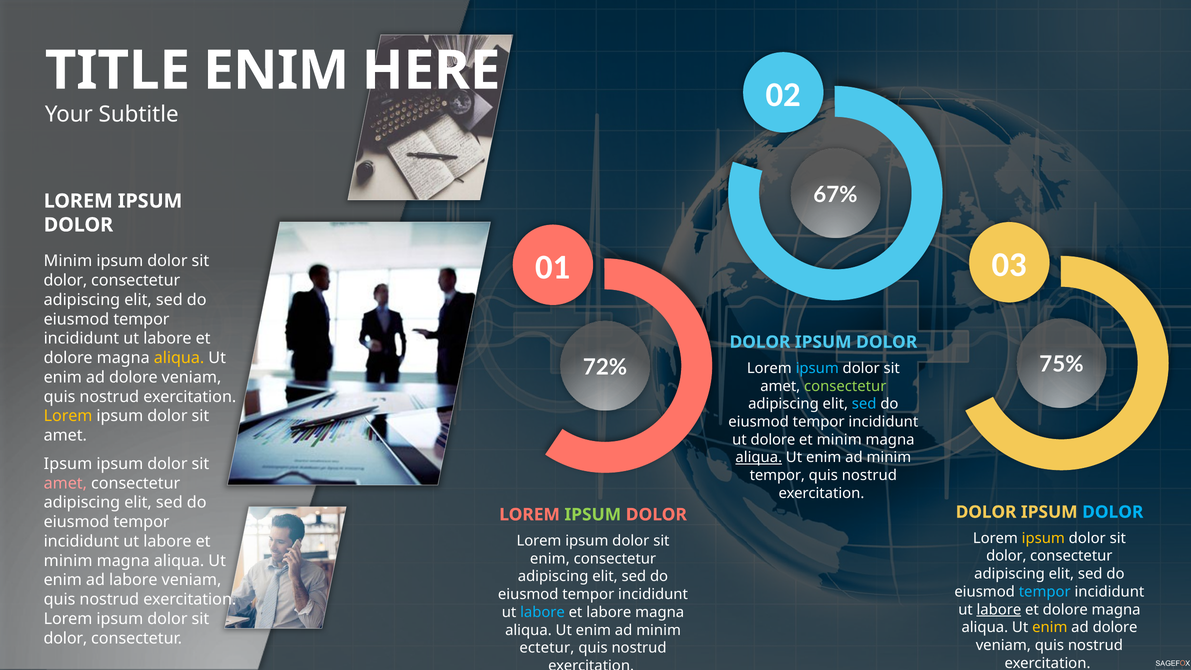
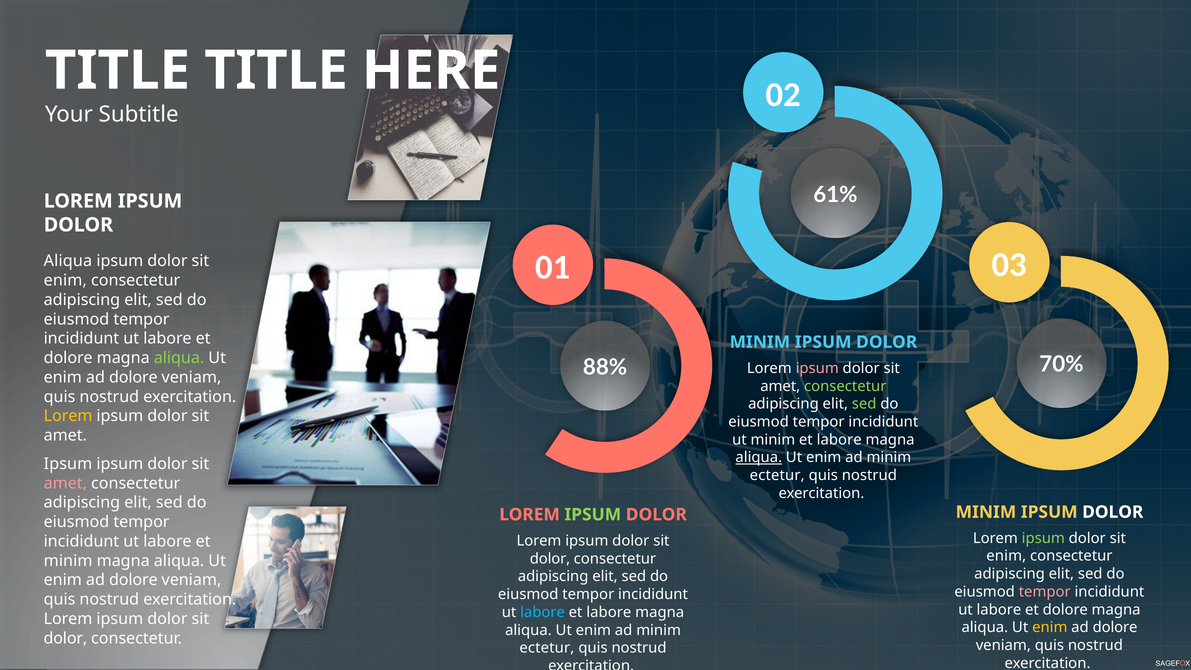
ENIM: ENIM -> TITLE (276, 71)
67%: 67% -> 61% (835, 195)
Minim: Minim -> Aliqua (68, 261)
dolor: dolor -> enim (65, 280)
DOLOR: DOLOR -> MINIM (760, 342)
aliqua colour: yellow -> light green (179, 358)
75%: 75% -> 70% (1061, 365)
72%: 72% -> 88% (605, 367)
ipsum colour: light blue -> pink (817, 368)
sed colour: light blue -> light green (864, 404)
ut dolore: dolore -> minim (773, 440)
minim: minim -> labore (839, 440)
tempor: tempor -> ectetur (777, 475)
DOLOR: DOLOR -> MINIM (986, 512)
DOLOR colour: light blue -> white (1113, 512)
ipsum colour: yellow -> light green (1043, 538)
dolor: dolor -> enim (1006, 556)
enim: enim -> dolor (550, 559)
labore: labore -> dolore (133, 580)
tempor colour: light blue -> pink (1045, 592)
labore underline: present -> none (999, 610)
